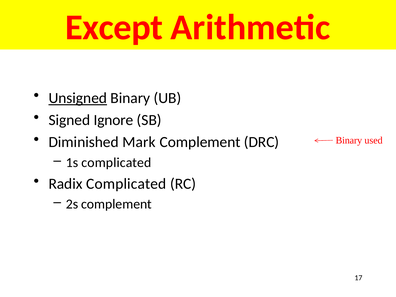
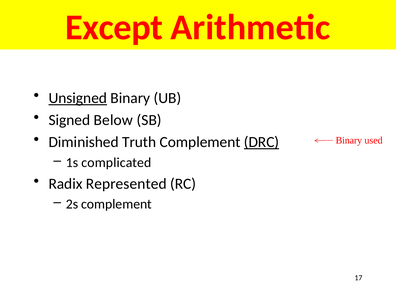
Ignore: Ignore -> Below (113, 120)
Mark: Mark -> Truth (139, 142)
DRC underline: none -> present (262, 142)
Radix Complicated: Complicated -> Represented (126, 184)
